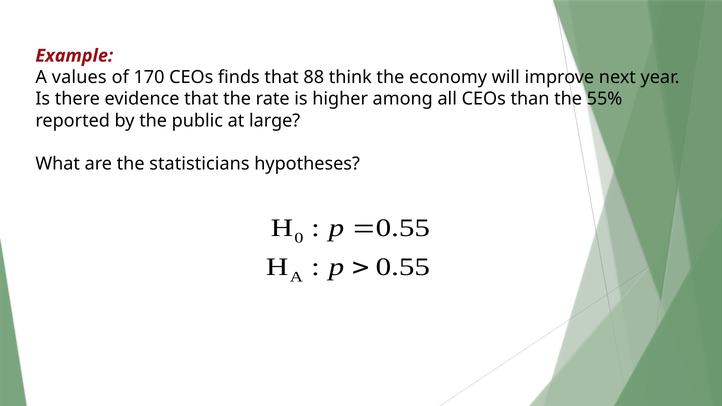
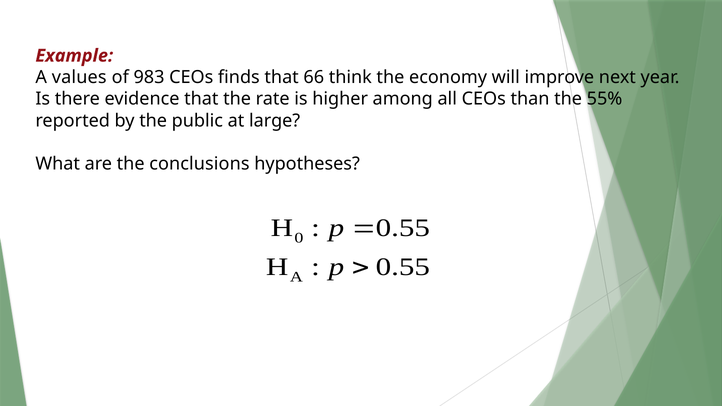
170: 170 -> 983 (149, 77)
88: 88 -> 66 (314, 77)
statisticians: statisticians -> conclusions (199, 164)
